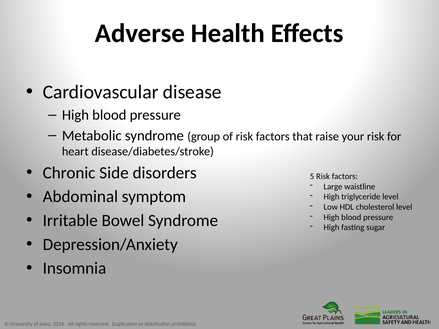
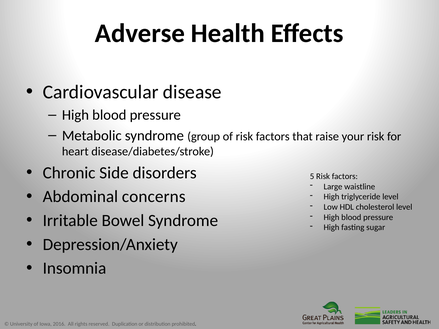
symptom: symptom -> concerns (154, 197)
